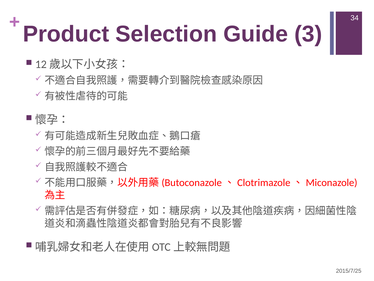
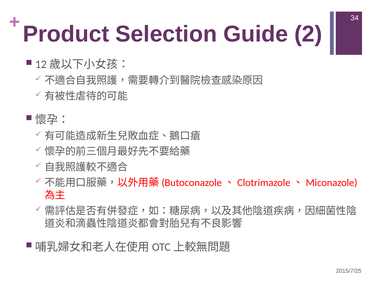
3: 3 -> 2 (308, 34)
